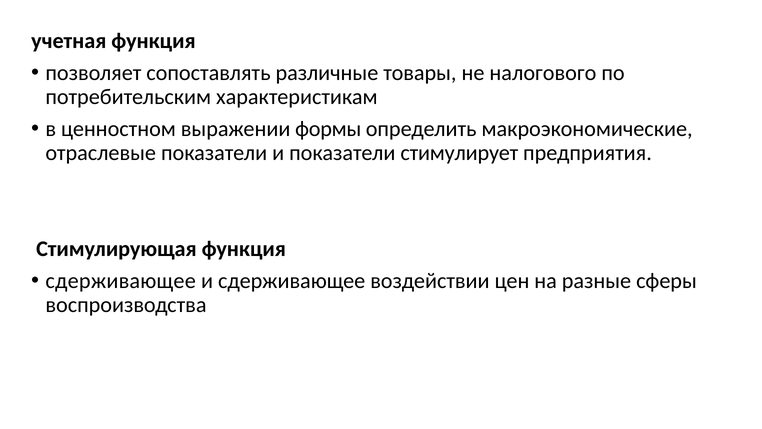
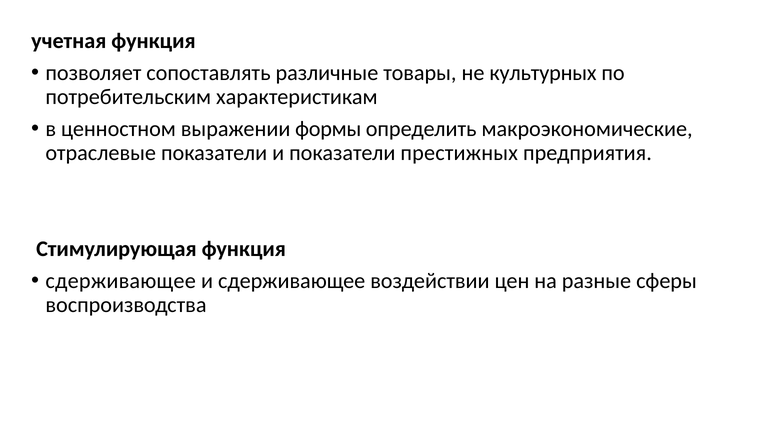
налогового: налогового -> культурных (543, 73)
стимулирует: стимулирует -> престижных (459, 153)
